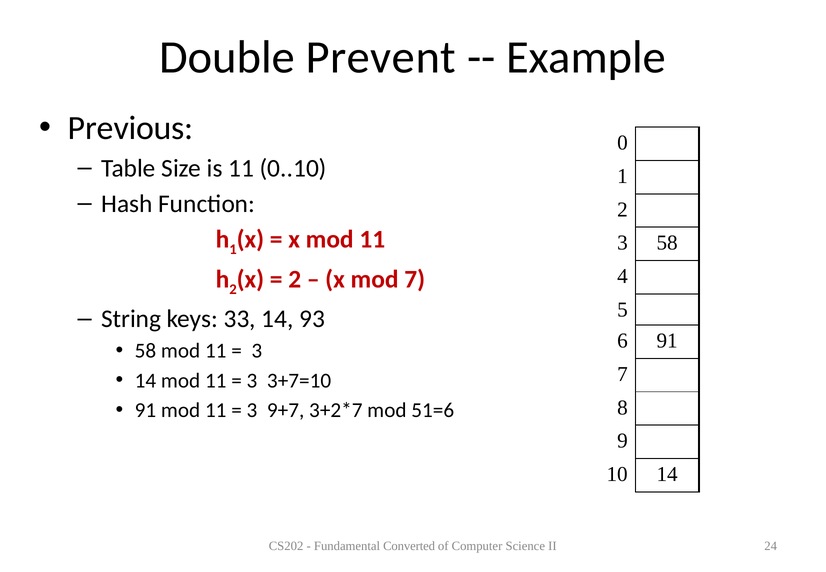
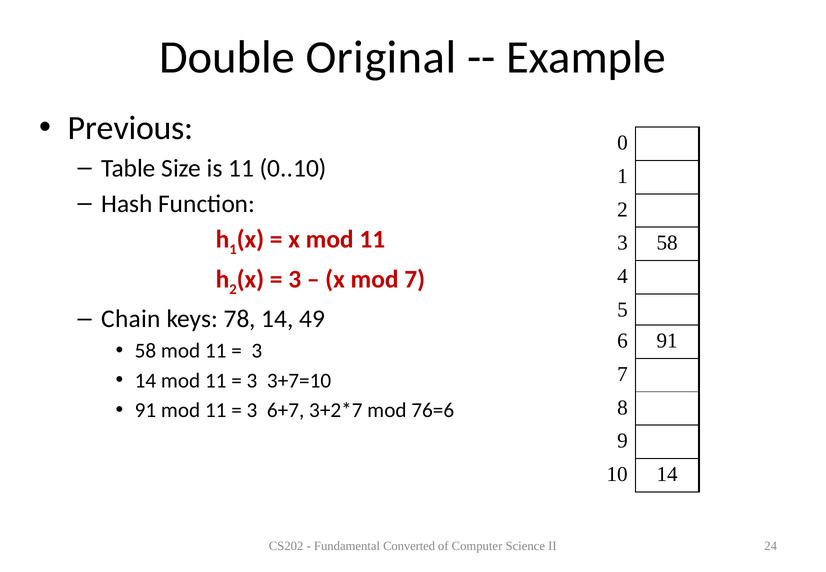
Prevent: Prevent -> Original (381, 57)
2: 2 -> 3 (295, 279)
String: String -> Chain (131, 319)
33: 33 -> 78 (240, 319)
93: 93 -> 49 (312, 319)
9+7: 9+7 -> 6+7 (286, 410)
51=6: 51=6 -> 76=6 (433, 410)
